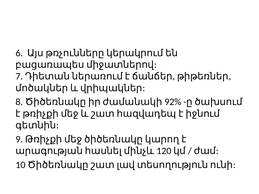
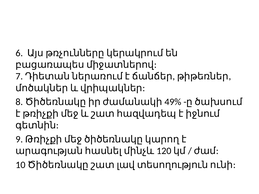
92%: 92% -> 49% (173, 102)
